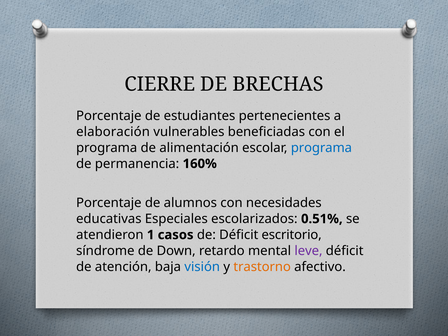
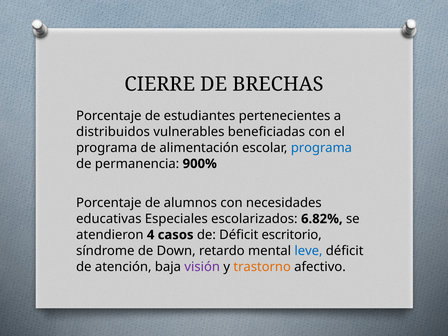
elaboración: elaboración -> distribuidos (113, 132)
160%: 160% -> 900% (200, 164)
0.51%: 0.51% -> 6.82% (322, 219)
1: 1 -> 4 (151, 235)
leve colour: purple -> blue (309, 251)
visión colour: blue -> purple (202, 267)
